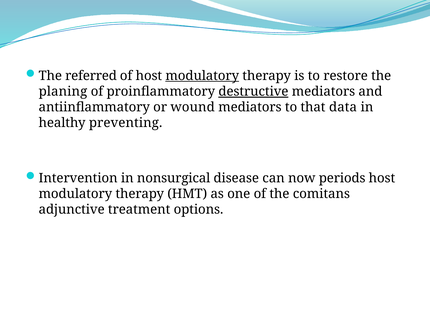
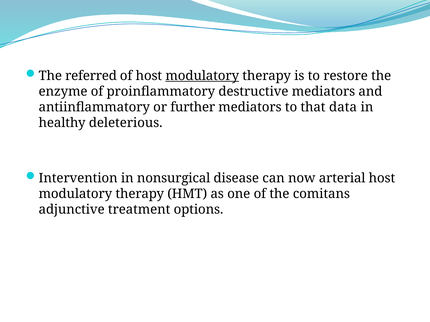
planing: planing -> enzyme (63, 92)
destructive underline: present -> none (253, 92)
wound: wound -> further (193, 107)
preventing: preventing -> deleterious (126, 123)
periods: periods -> arterial (342, 178)
